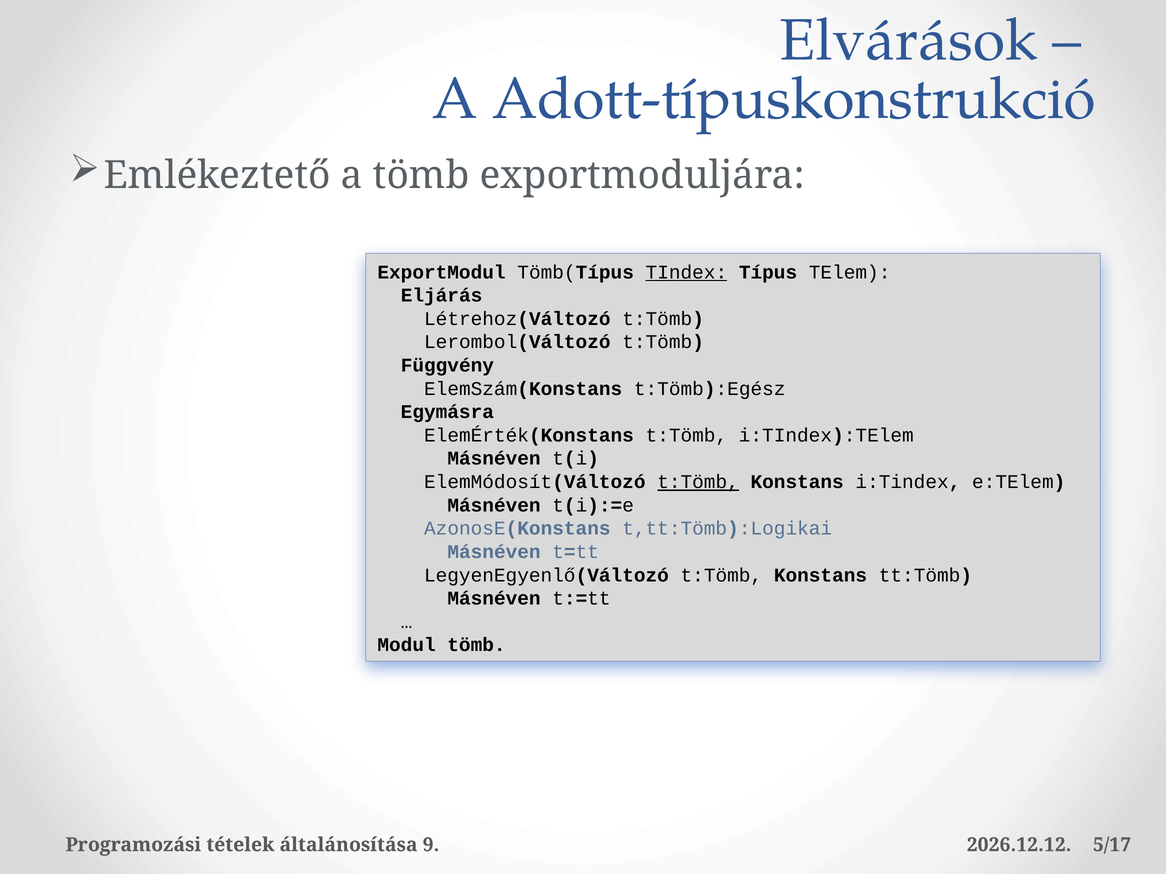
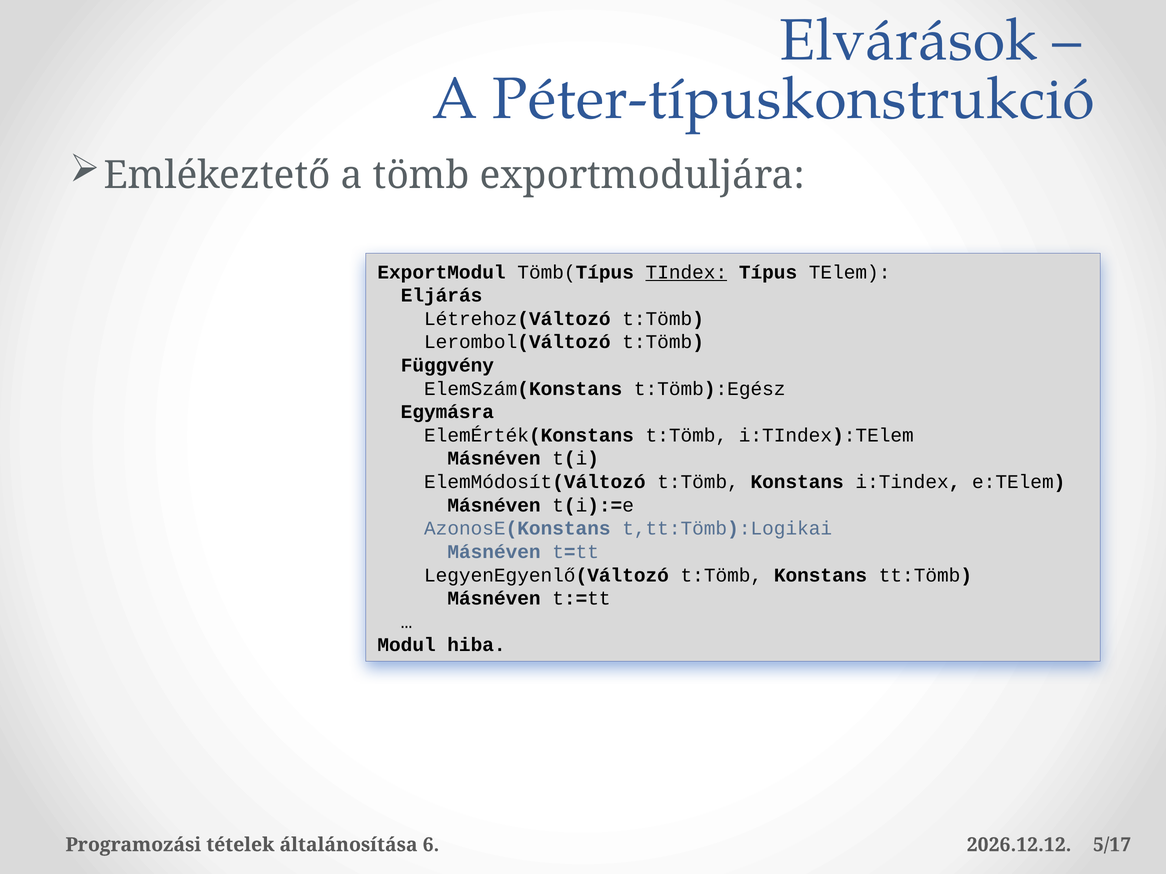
Adott-típuskonstrukció: Adott-típuskonstrukció -> Péter-típuskonstrukció (793, 99)
t:Tömb underline: present -> none (698, 482)
Modul tömb: tömb -> hiba (476, 645)
9: 9 -> 6 (431, 845)
